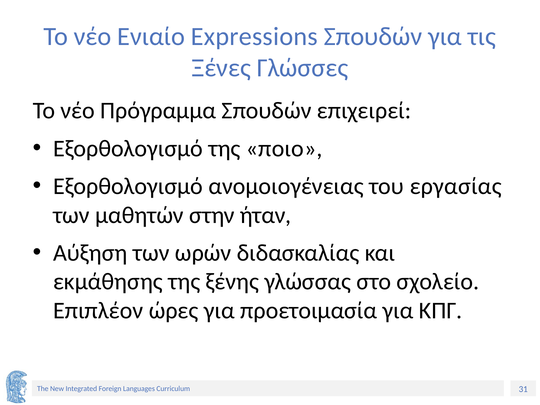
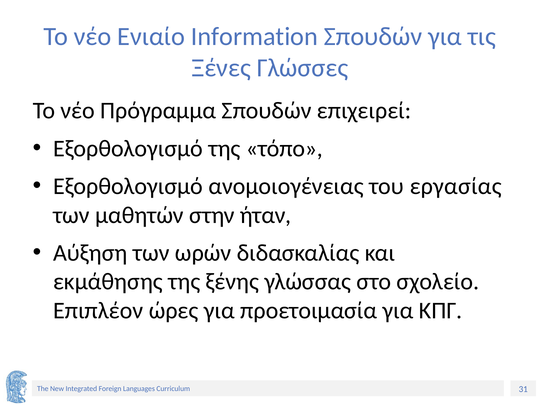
Expressions: Expressions -> Information (254, 36)
ποιο: ποιο -> τόπο (284, 149)
